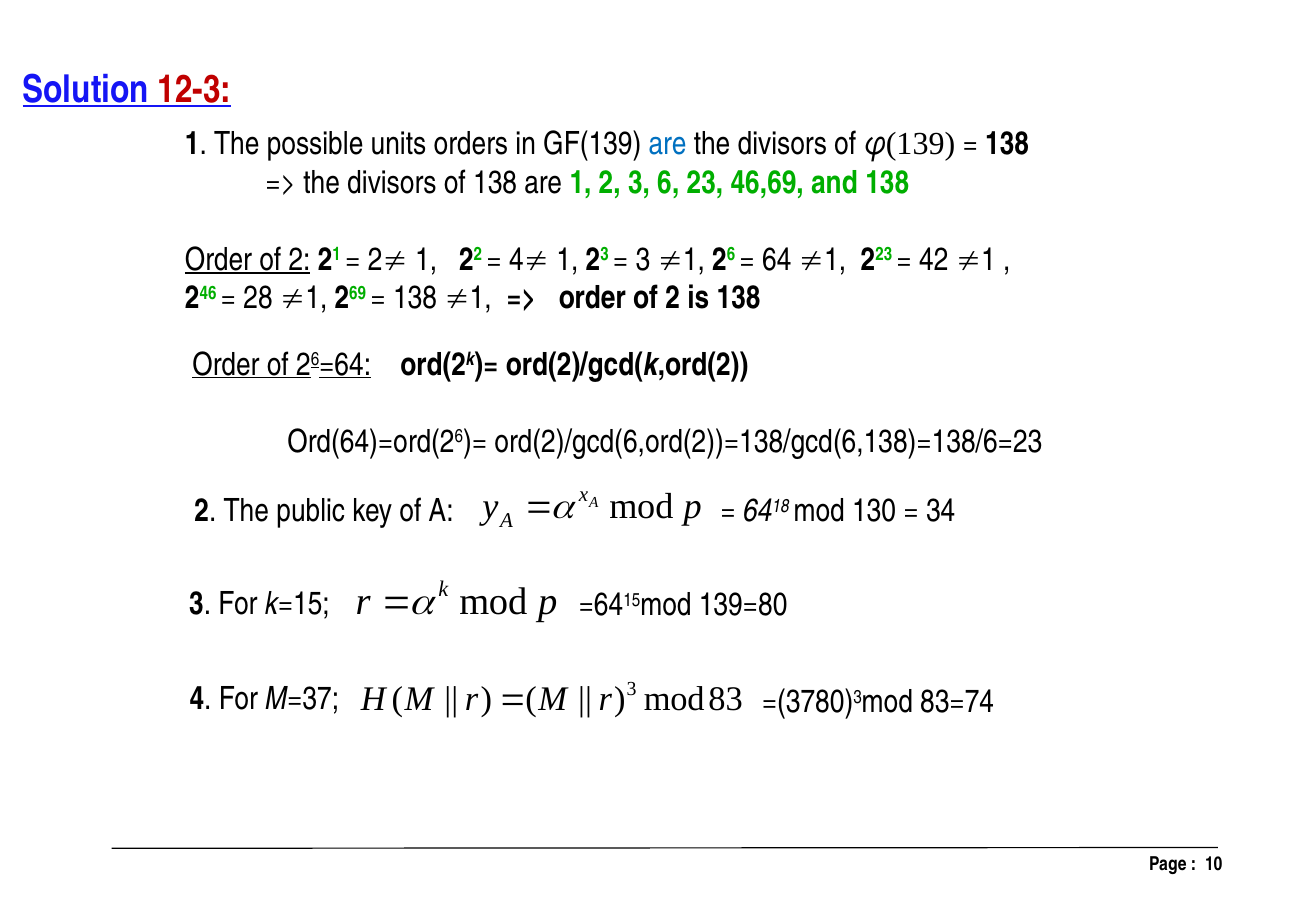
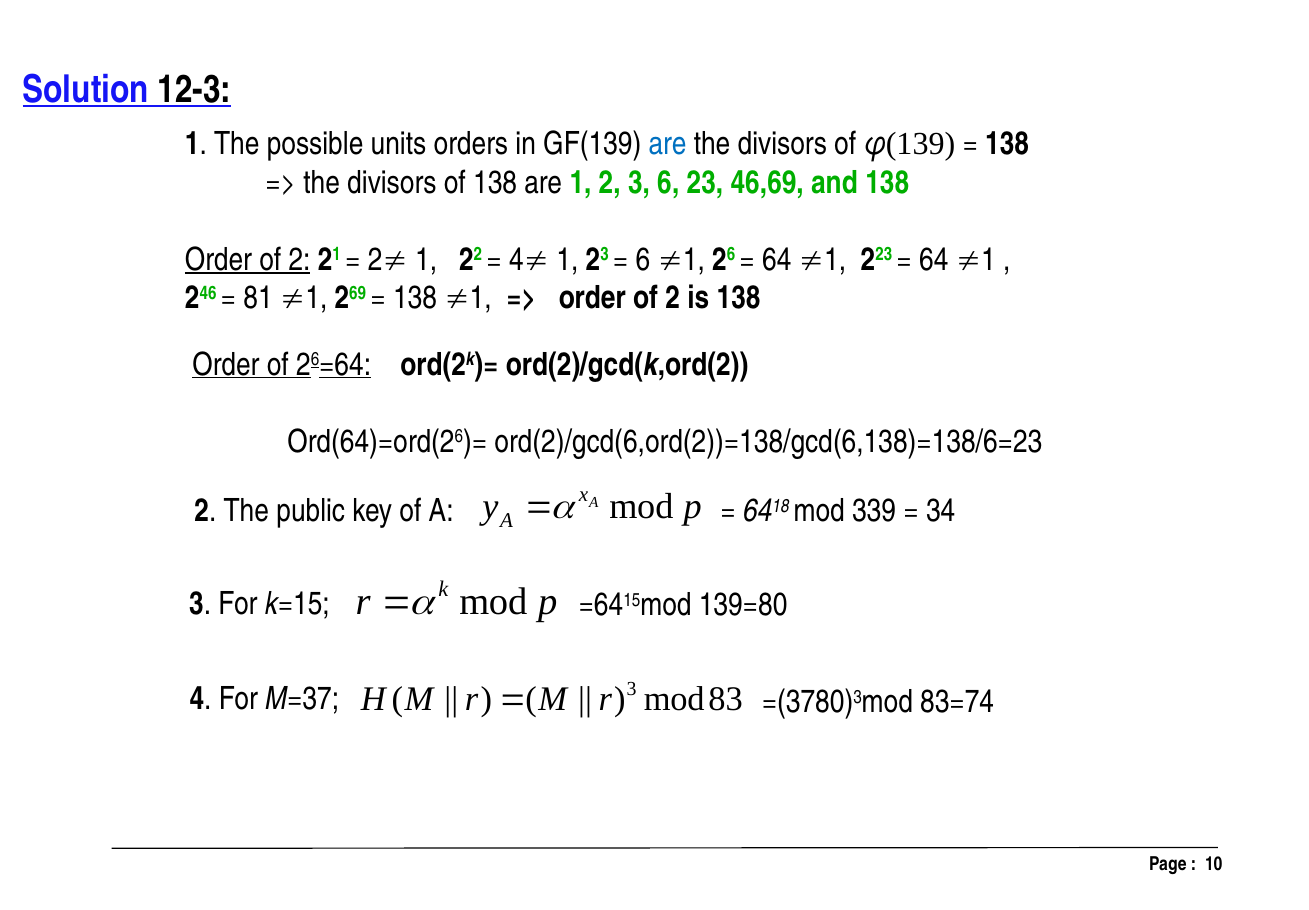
12-3 colour: red -> black (194, 90)
3: 3 -> 6 (643, 260)
42: 42 -> 64 (934, 260)
28: 28 -> 81 (258, 298)
130: 130 -> 339 (874, 511)
